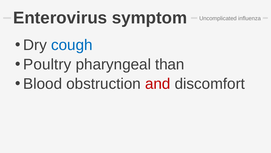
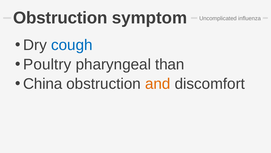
Enterovirus: Enterovirus -> Obstruction (60, 18)
Blood: Blood -> China (43, 84)
and colour: red -> orange (158, 84)
